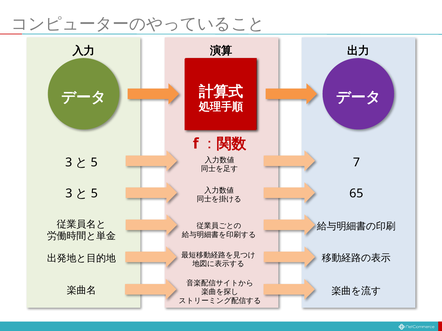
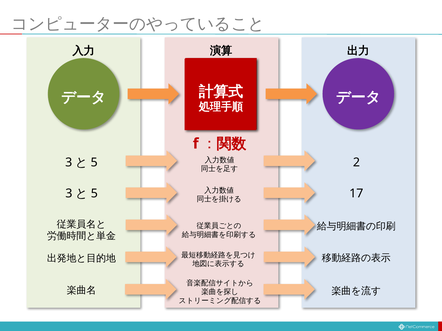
7: 7 -> 2 (356, 163)
65: 65 -> 17 (356, 194)
